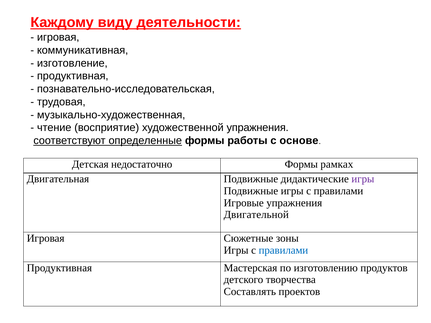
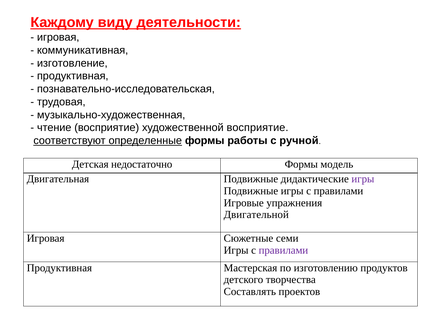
художественной упражнения: упражнения -> восприятие (258, 128)
основе: основе -> ручной (299, 141)
рамках: рамках -> модель (337, 164)
зоны: зоны -> семи (287, 238)
правилами colour: blue -> purple (283, 250)
